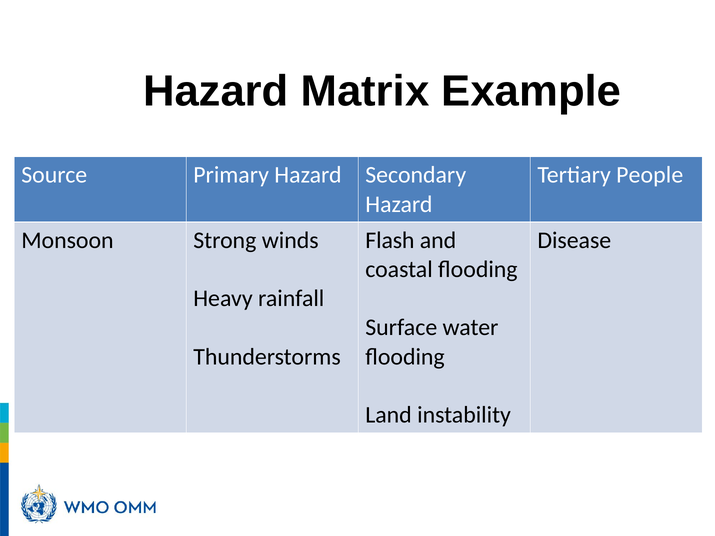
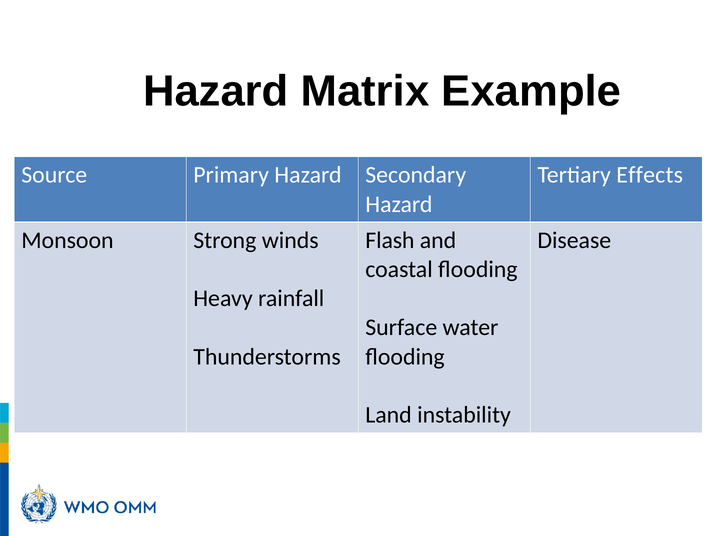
People: People -> Effects (650, 175)
